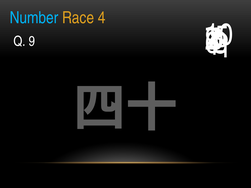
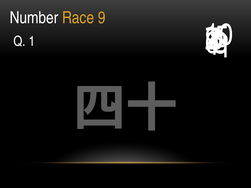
Number colour: light blue -> white (34, 18)
Race 4: 4 -> 9 (102, 18)
Q 9: 9 -> 1 (32, 41)
